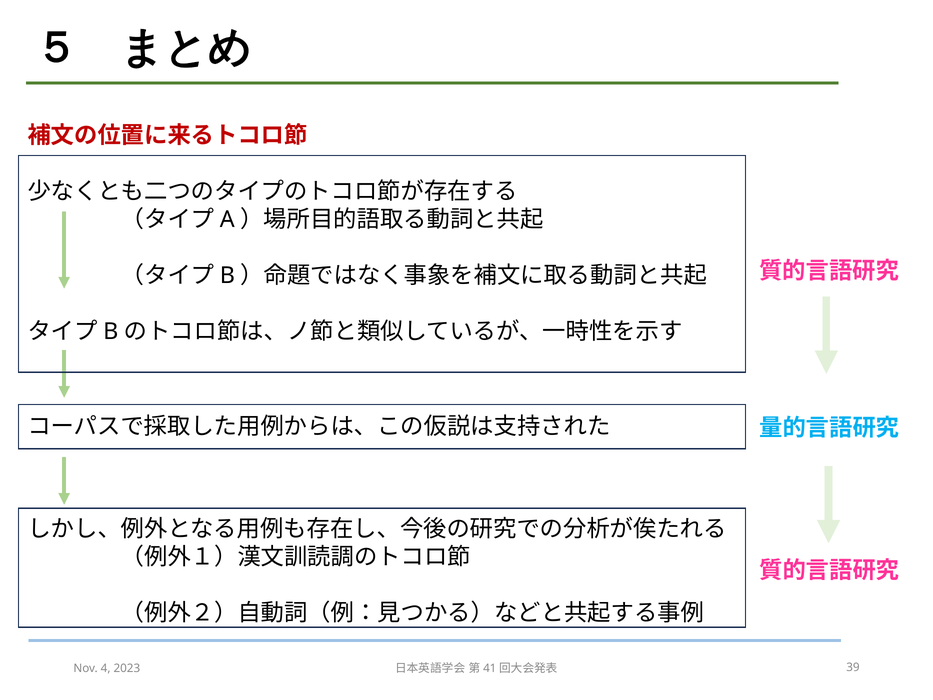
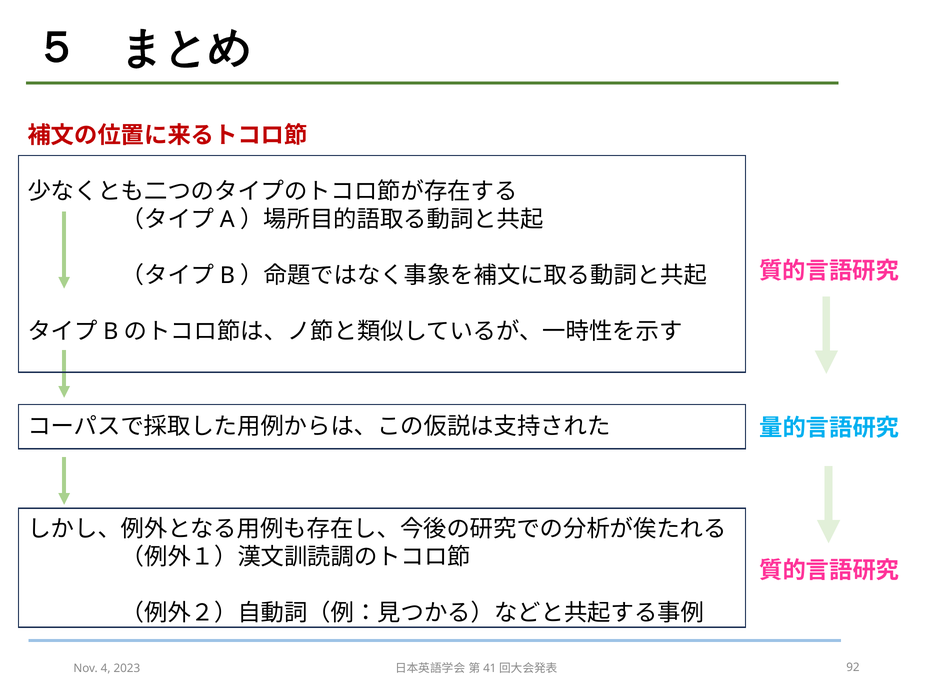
39: 39 -> 92 (853, 667)
